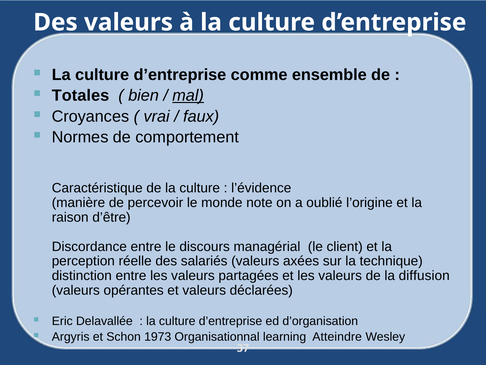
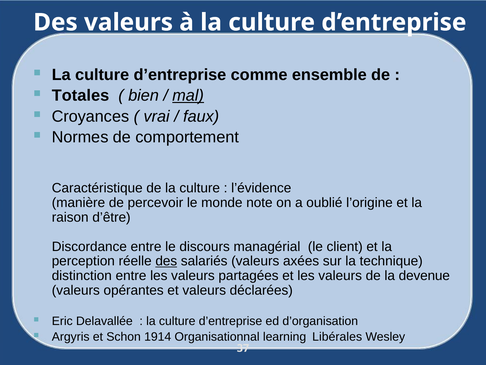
des underline: none -> present (166, 261)
diffusion: diffusion -> devenue (424, 275)
1973: 1973 -> 1914 (158, 336)
Atteindre: Atteindre -> Libérales (337, 336)
